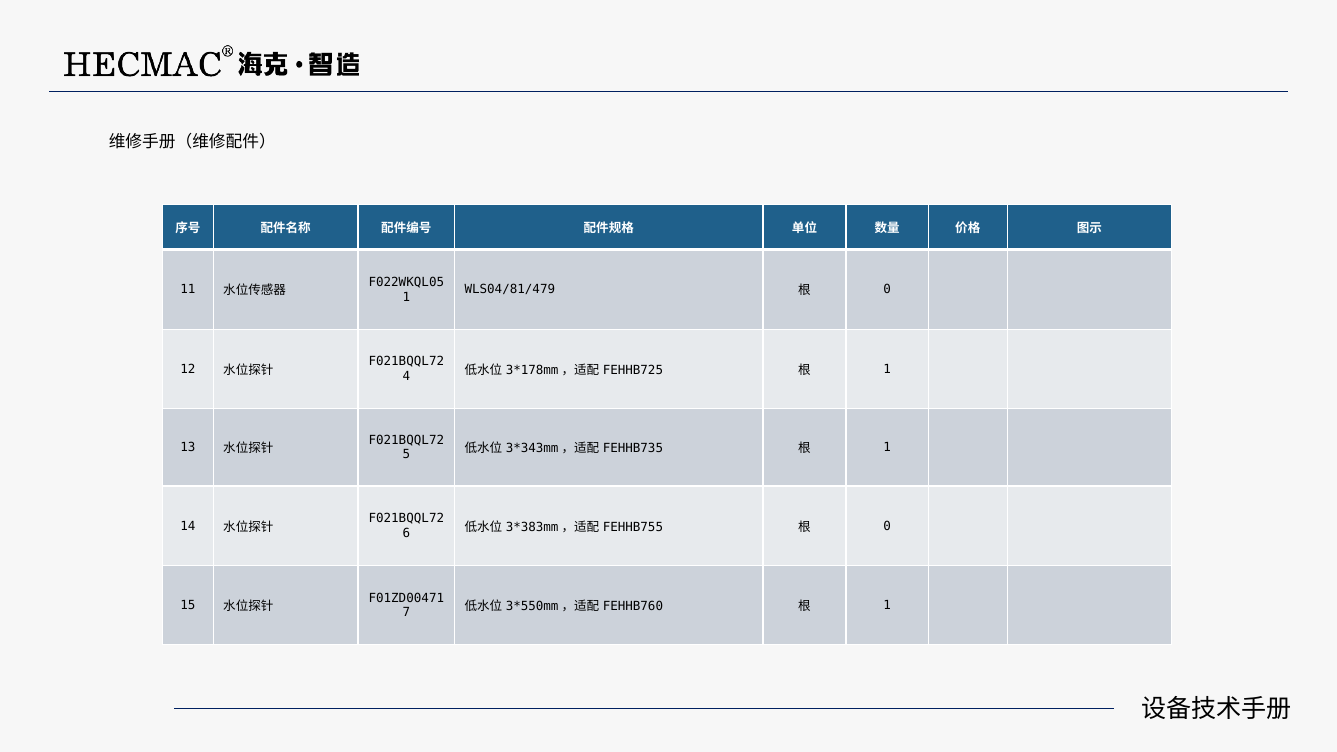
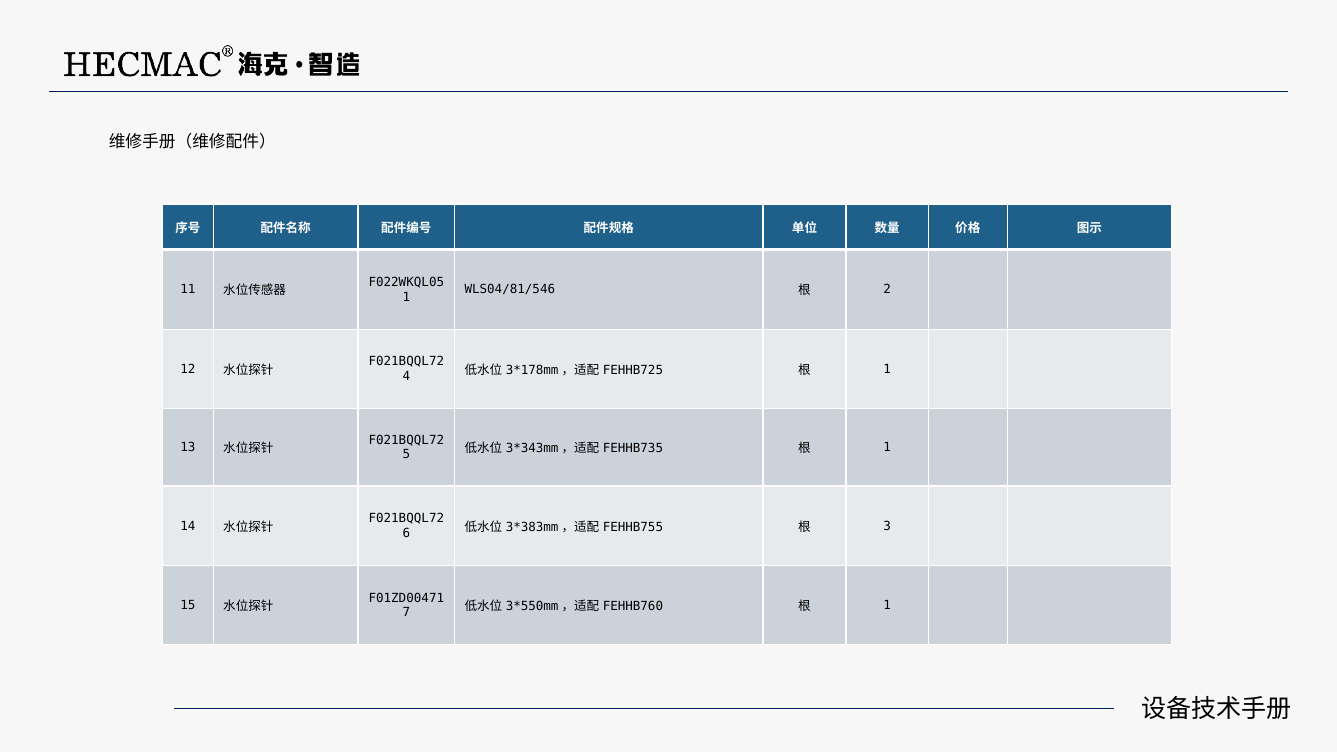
WLS04/81/479: WLS04/81/479 -> WLS04/81/546 (510, 290)
0: 0 -> 2 (887, 290)
0: 0 -> 3 (887, 526)
